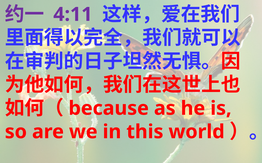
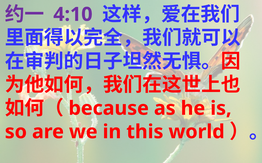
4:11: 4:11 -> 4:10 (73, 14)
